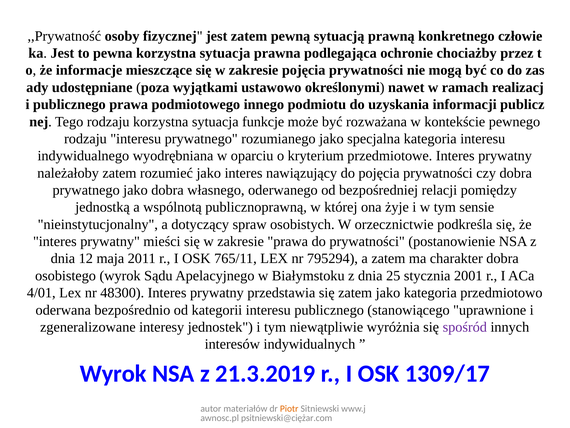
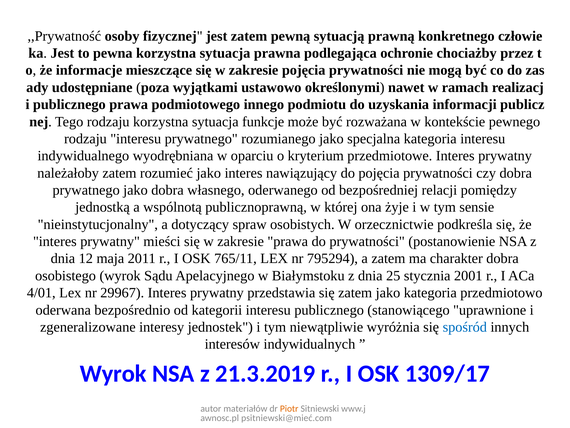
48300: 48300 -> 29967 (122, 293)
spośród colour: purple -> blue (465, 327)
psitniewski@ciężar.com: psitniewski@ciężar.com -> psitniewski@mieć.com (287, 418)
